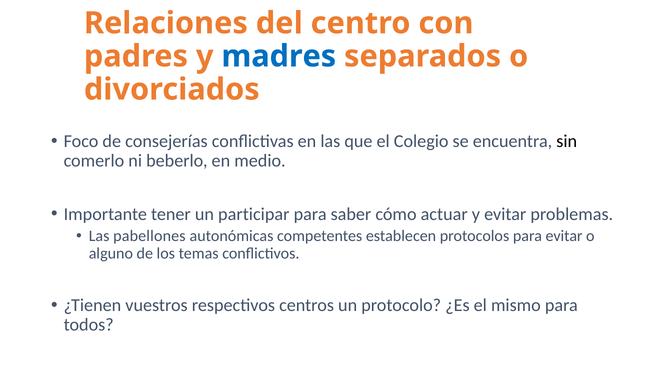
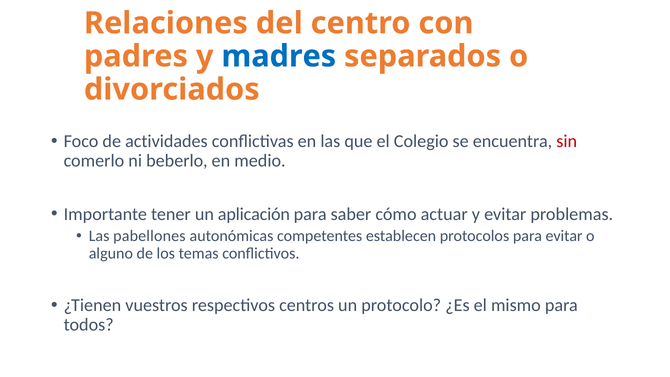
consejerías: consejerías -> actividades (166, 141)
sin colour: black -> red (567, 141)
participar: participar -> aplicación (254, 214)
